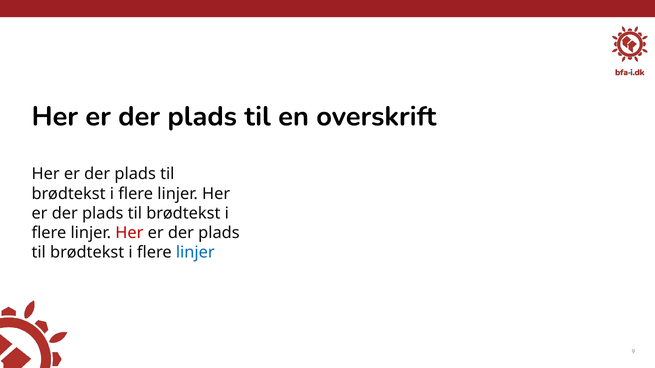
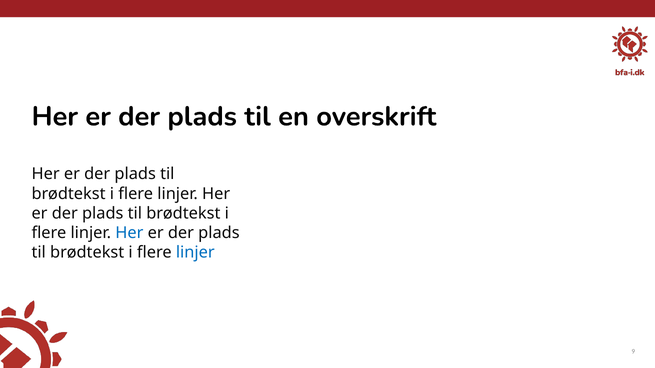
Her colour: red -> blue (129, 233)
